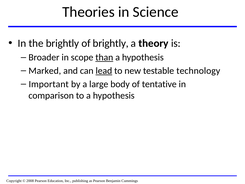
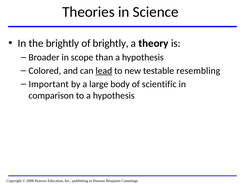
than underline: present -> none (104, 57)
Marked: Marked -> Colored (45, 71)
technology: technology -> resembling (198, 71)
tentative: tentative -> scientific (159, 84)
